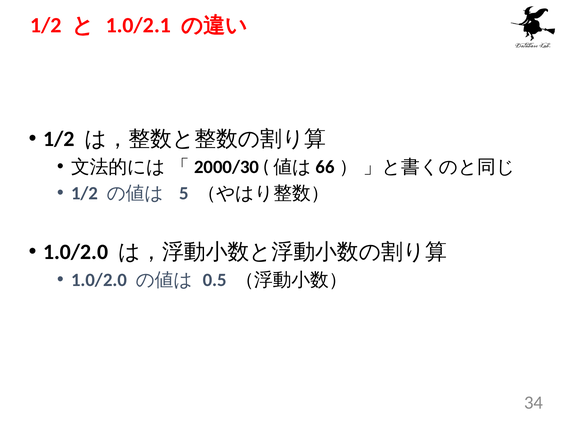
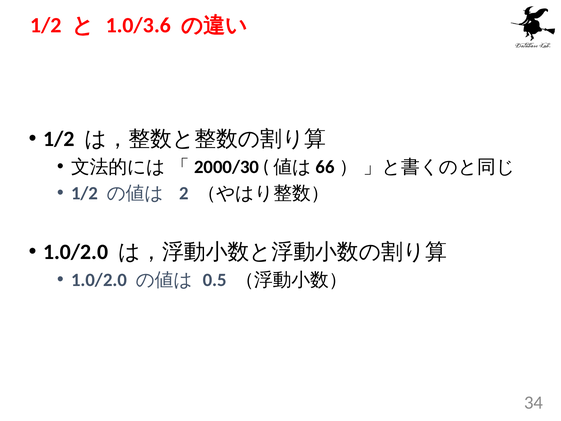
1.0/2.1: 1.0/2.1 -> 1.0/3.6 (138, 25)
5: 5 -> 2 (184, 193)
